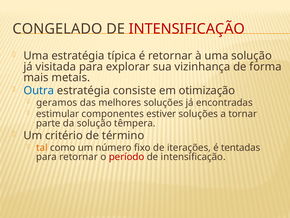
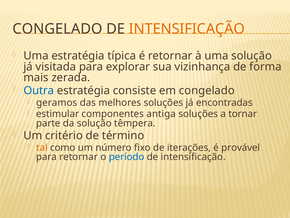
INTENSIFICAÇÃO colour: red -> orange (187, 29)
metais: metais -> zerada (71, 77)
em otimização: otimização -> congelado (207, 90)
estiver: estiver -> antiga (161, 114)
tentadas: tentadas -> provável (241, 147)
período colour: red -> blue (127, 157)
